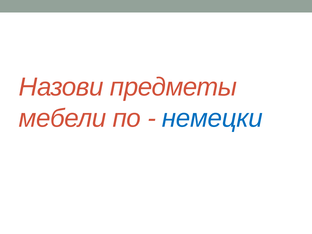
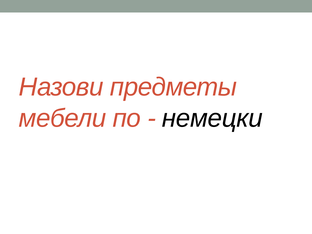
немецки colour: blue -> black (212, 118)
